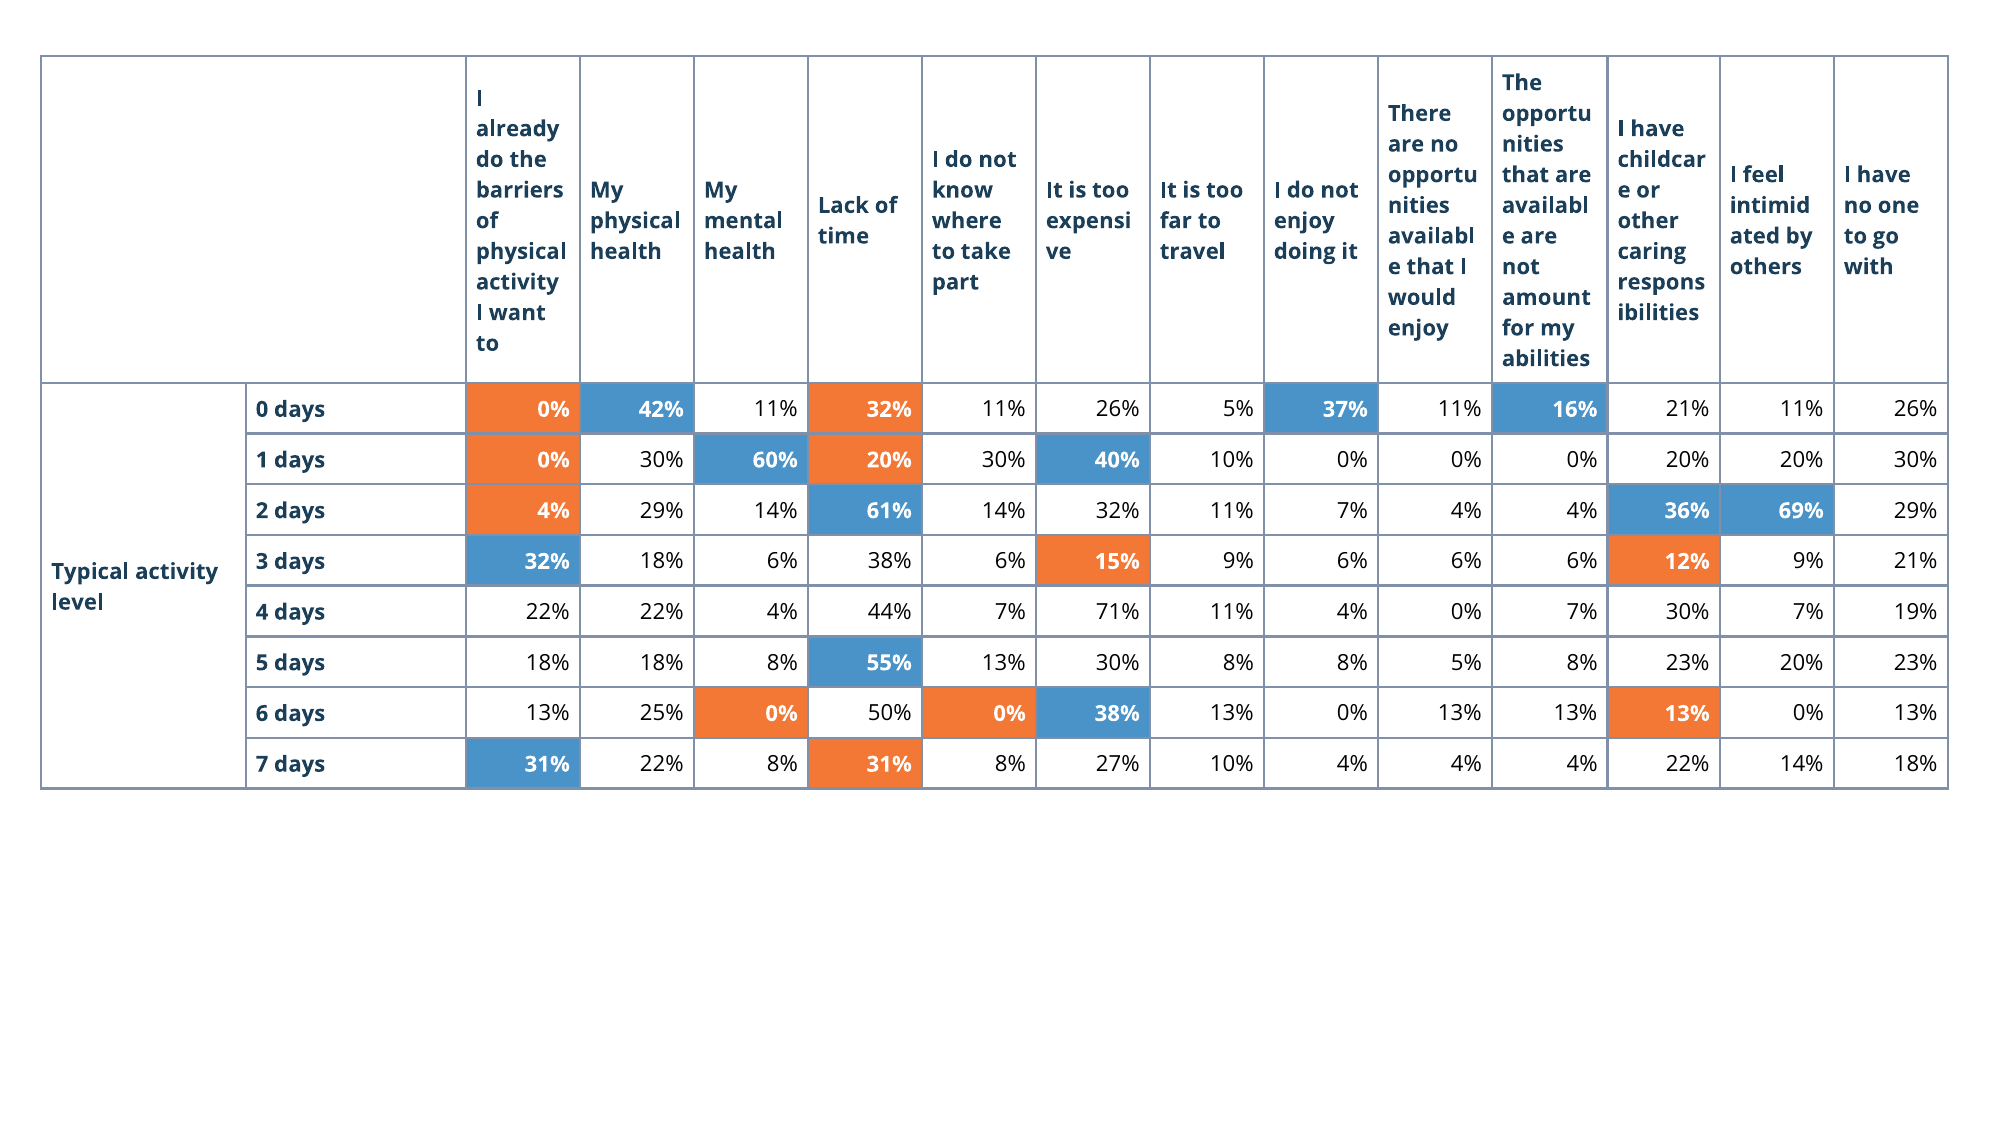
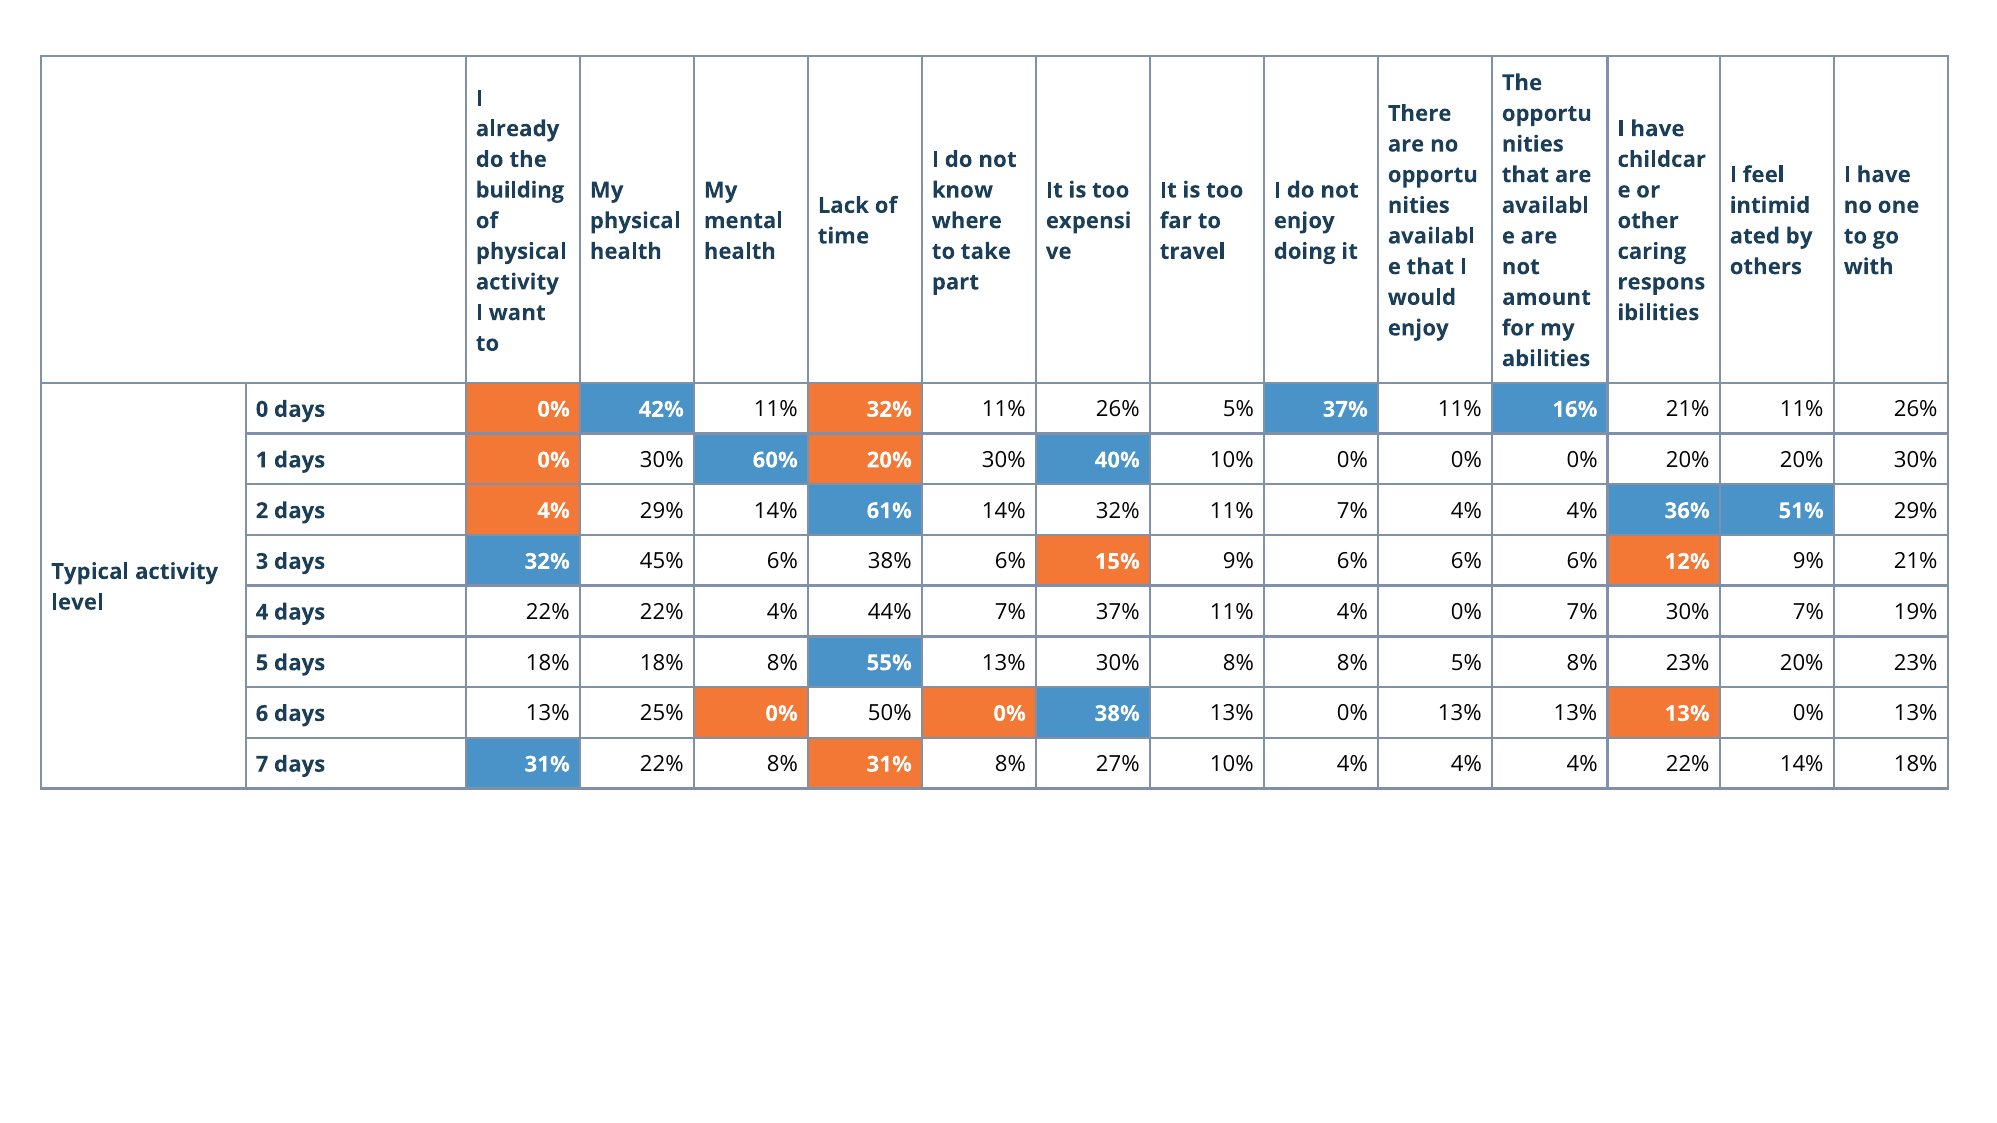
barriers: barriers -> building (520, 190)
69%: 69% -> 51% (1801, 511)
32% 18%: 18% -> 45% (662, 562)
7% 71%: 71% -> 37% (1118, 612)
